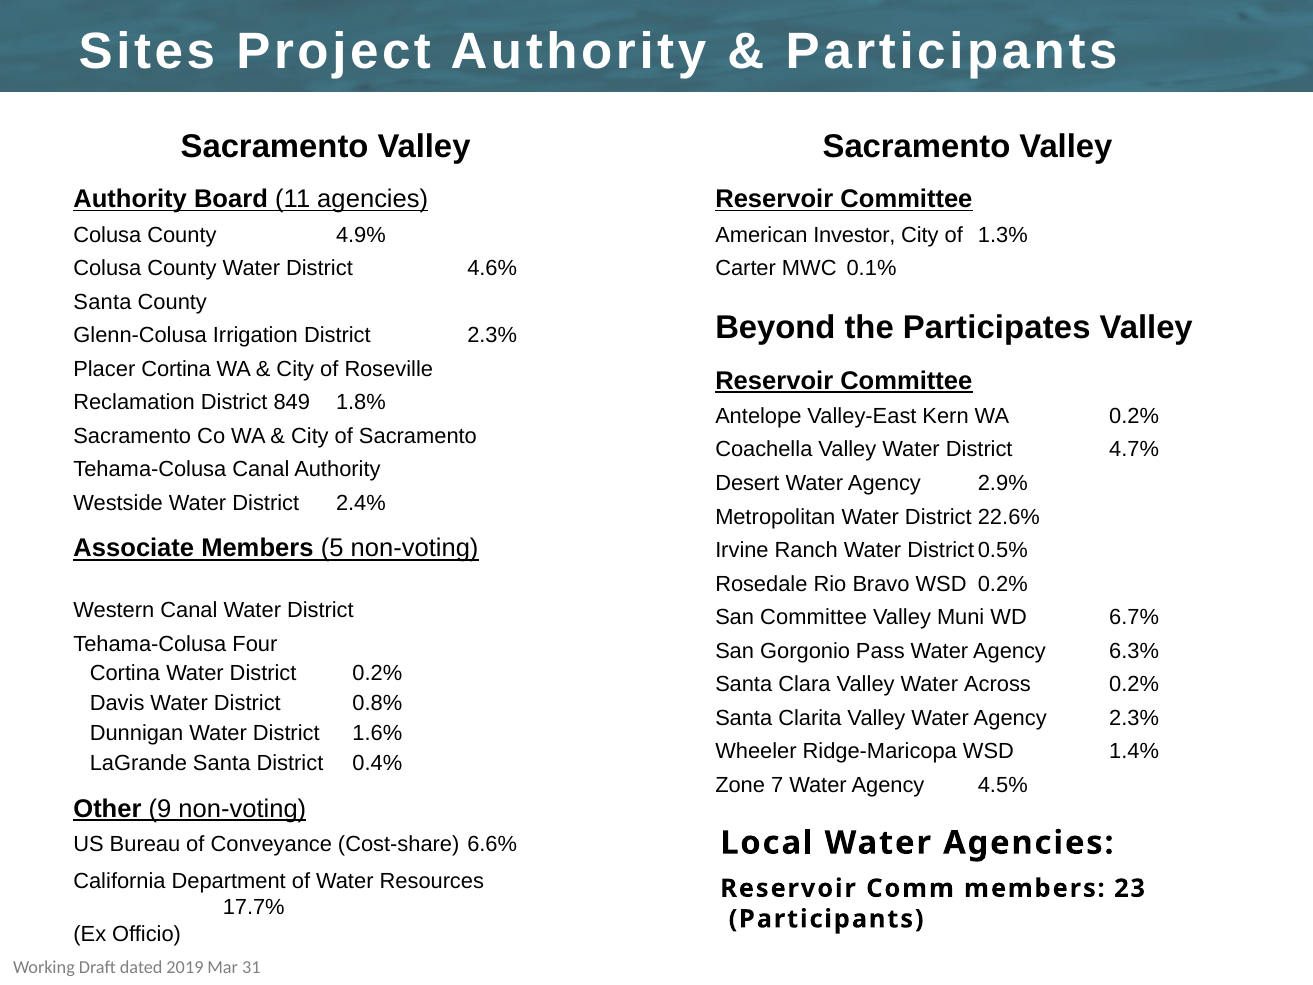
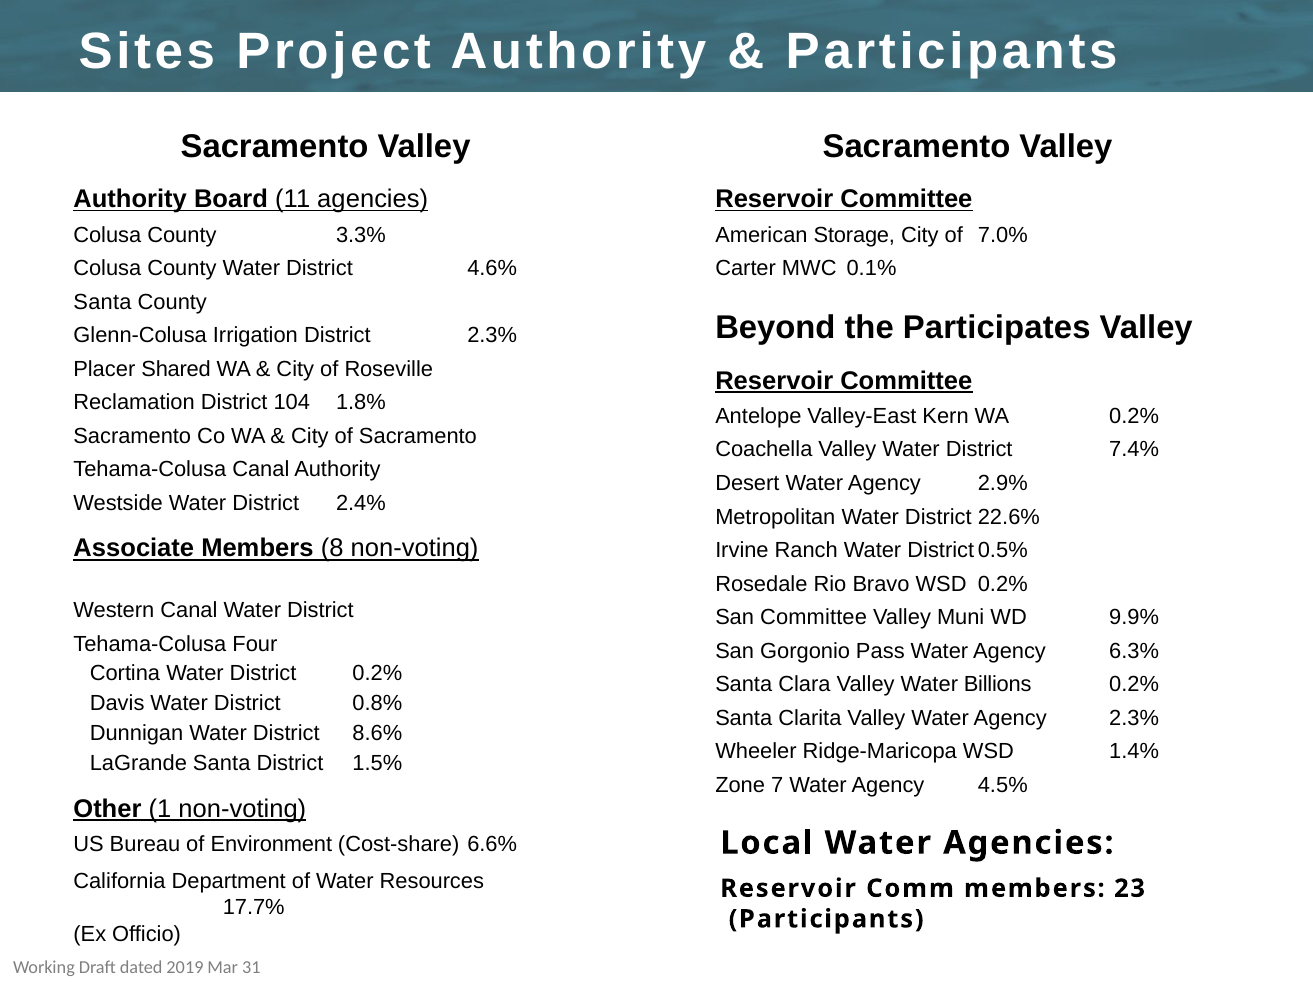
4.9%: 4.9% -> 3.3% (361, 235)
Investor: Investor -> Storage (854, 235)
1.3%: 1.3% -> 7.0% (1003, 235)
Placer Cortina: Cortina -> Shared (176, 369)
849: 849 -> 104 (292, 403)
4.7%: 4.7% -> 7.4% (1134, 450)
5: 5 -> 8 (332, 548)
6.7%: 6.7% -> 9.9% (1134, 617)
Across: Across -> Billions (998, 684)
1.6%: 1.6% -> 8.6% (377, 733)
0.4%: 0.4% -> 1.5% (377, 763)
9: 9 -> 1 (160, 809)
Conveyance: Conveyance -> Environment (271, 844)
